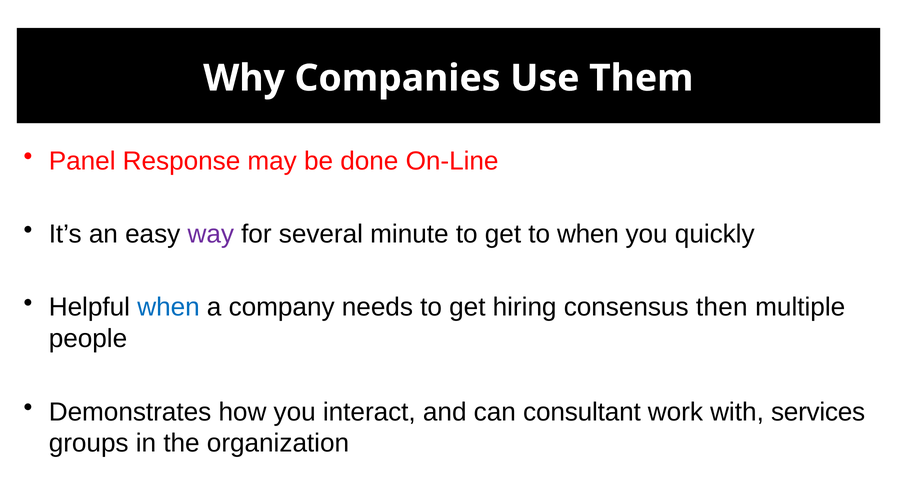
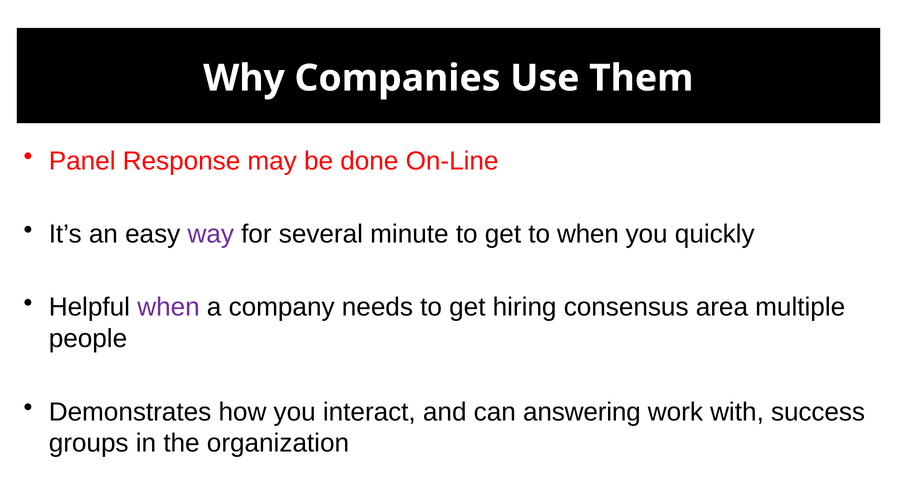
when colour: blue -> purple (168, 308)
then: then -> area (722, 308)
consultant: consultant -> answering (582, 412)
services: services -> success (818, 412)
